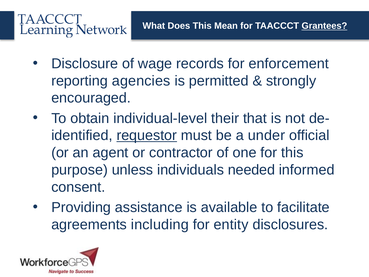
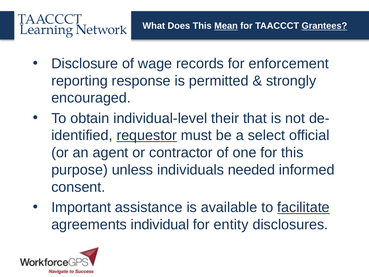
Mean underline: none -> present (226, 26)
agencies: agencies -> response (141, 81)
under: under -> select (266, 135)
Providing: Providing -> Important (81, 207)
facilitate underline: none -> present (303, 207)
including: including -> individual (160, 224)
